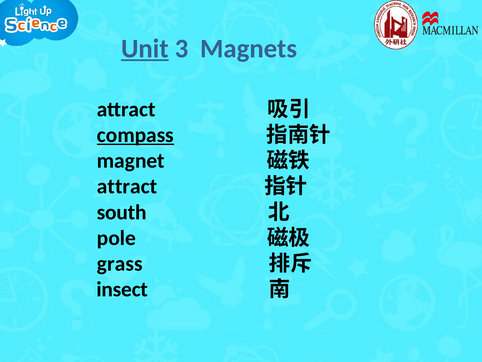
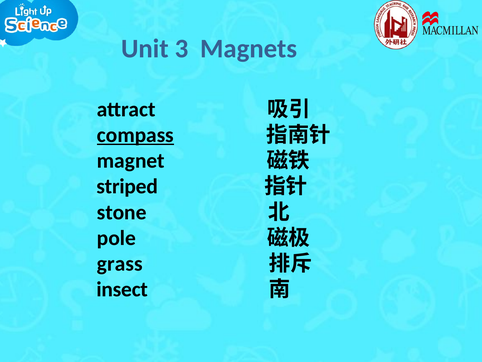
Unit underline: present -> none (145, 48)
attract: attract -> striped (127, 186)
south: south -> stone (122, 212)
